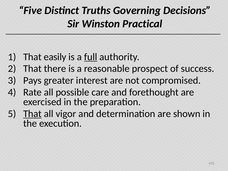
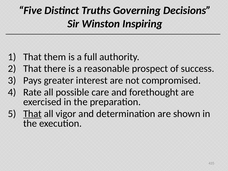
Practical: Practical -> Inspiring (142, 24)
easily: easily -> them (55, 57)
full underline: present -> none (91, 57)
